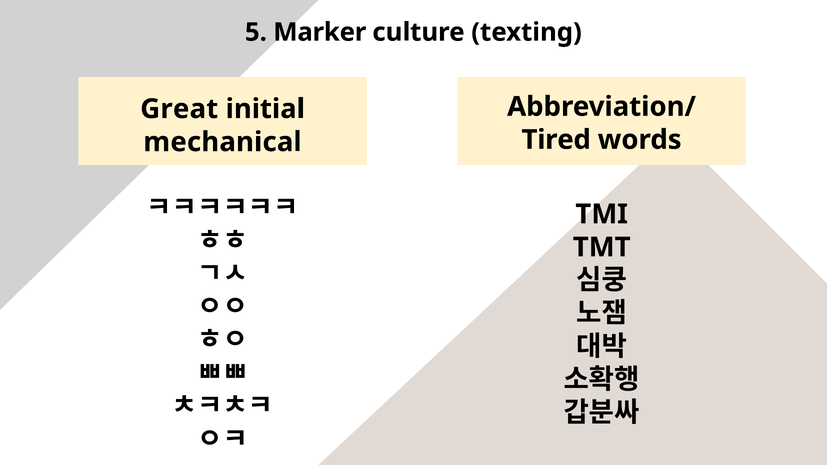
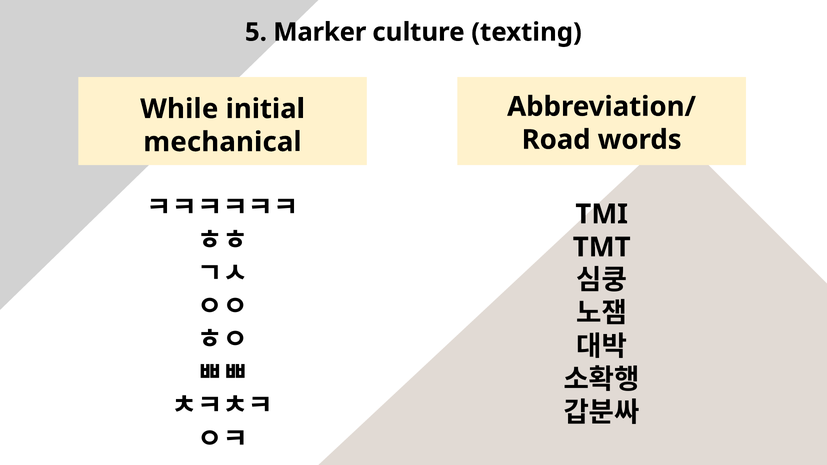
Great: Great -> While (179, 109)
Tired: Tired -> Road (556, 140)
